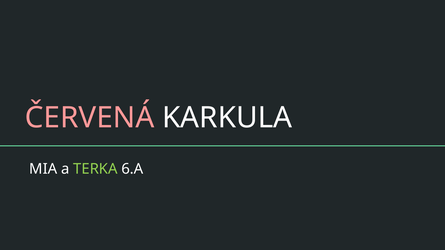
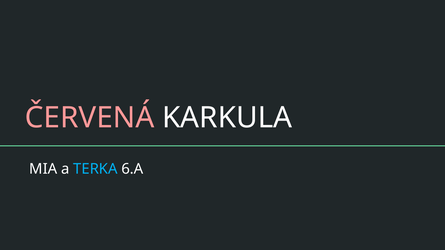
TERKA colour: light green -> light blue (95, 169)
